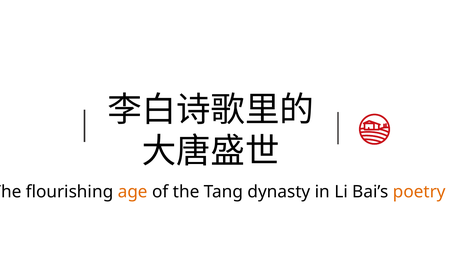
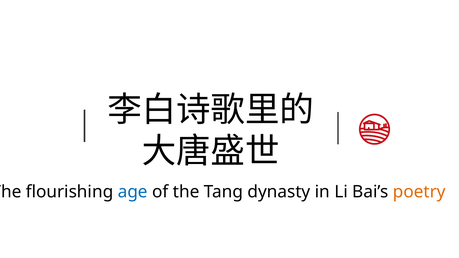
age colour: orange -> blue (133, 192)
